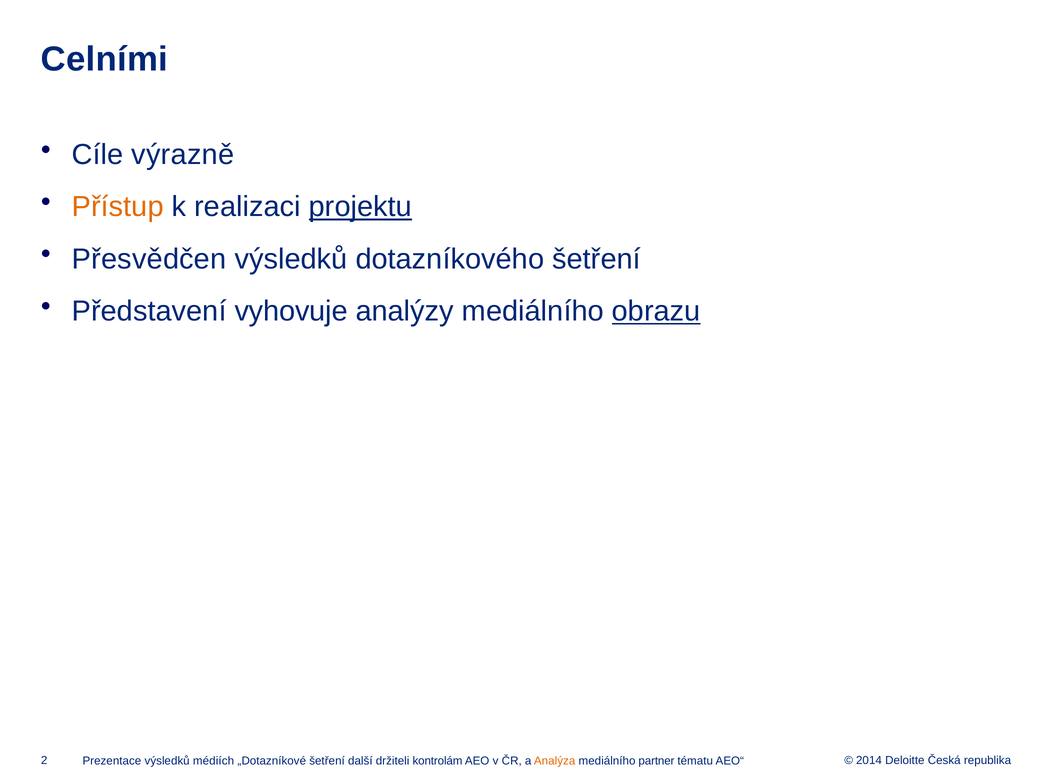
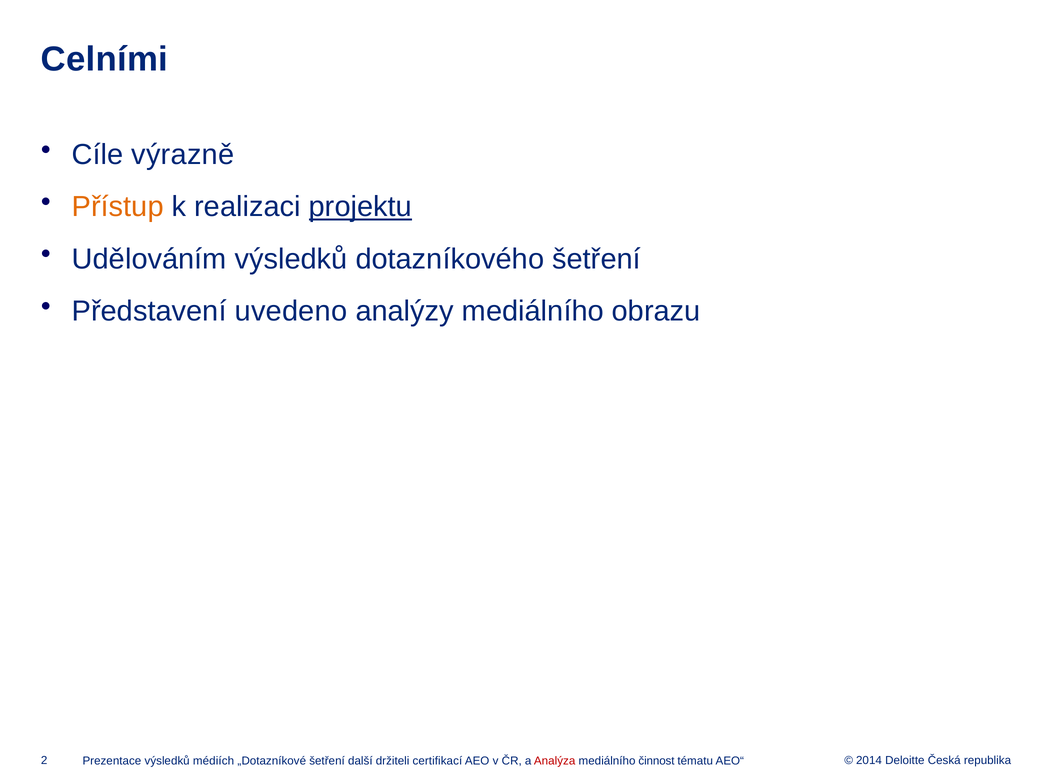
Přesvědčen: Přesvědčen -> Udělováním (149, 259)
vyhovuje: vyhovuje -> uvedeno (291, 311)
obrazu underline: present -> none (656, 311)
kontrolám: kontrolám -> certifikací (437, 761)
Analýza colour: orange -> red (555, 761)
partner: partner -> činnost (656, 761)
